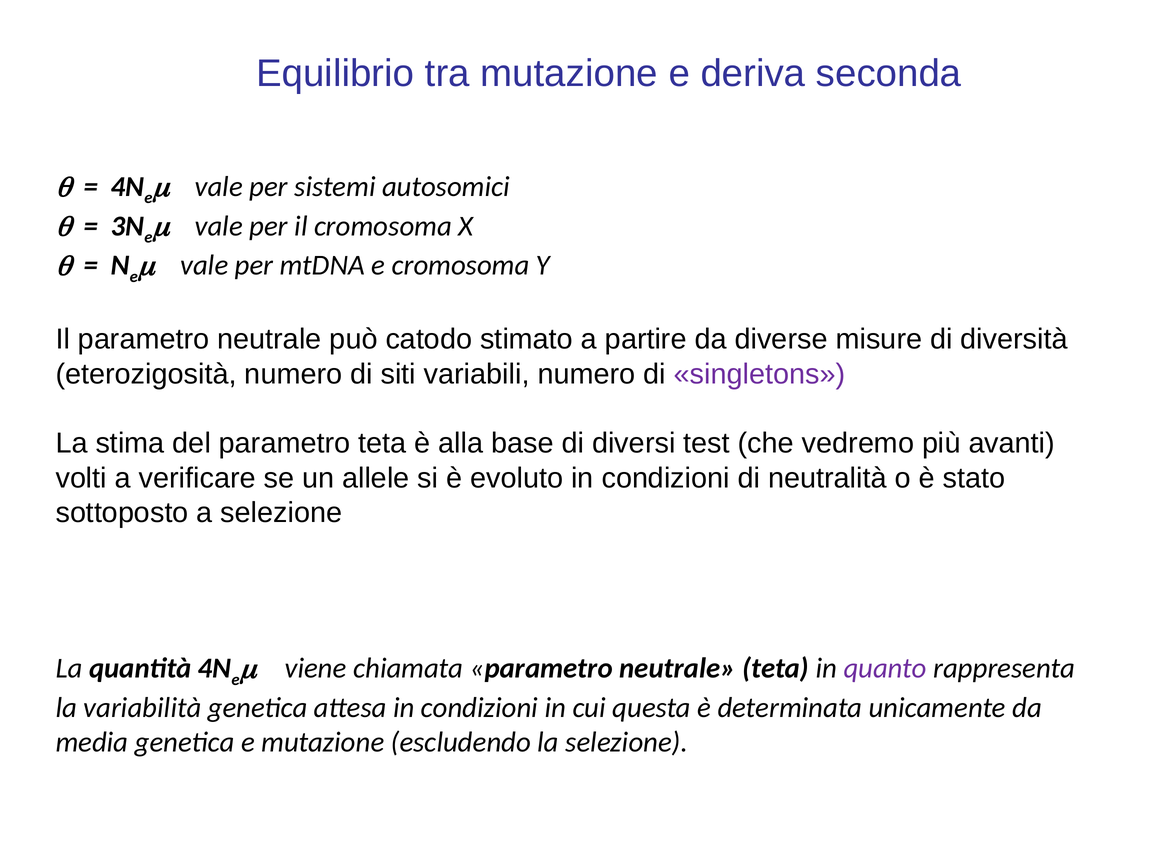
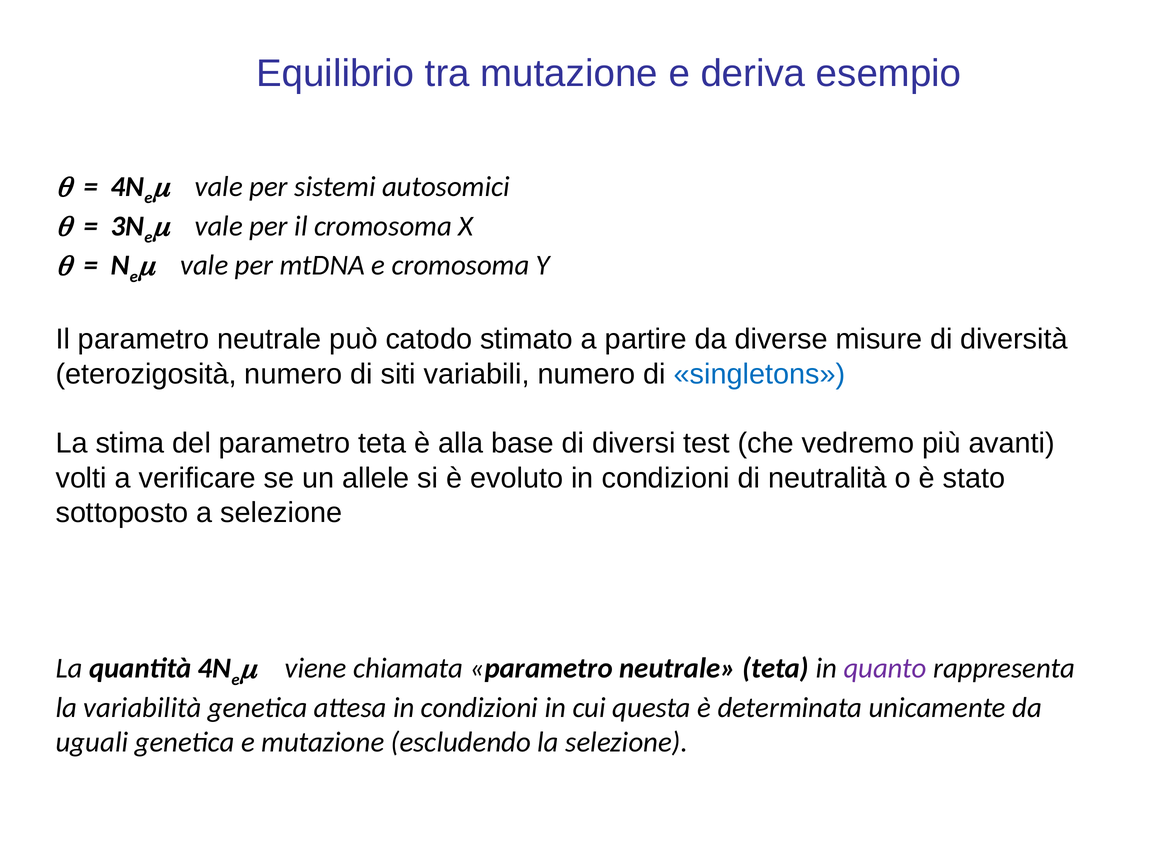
seconda: seconda -> esempio (889, 73)
singletons colour: purple -> blue (759, 374)
media: media -> uguali (92, 742)
